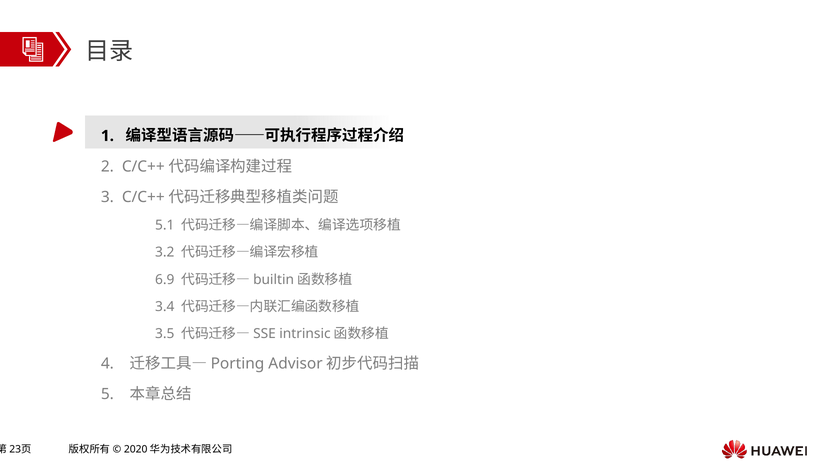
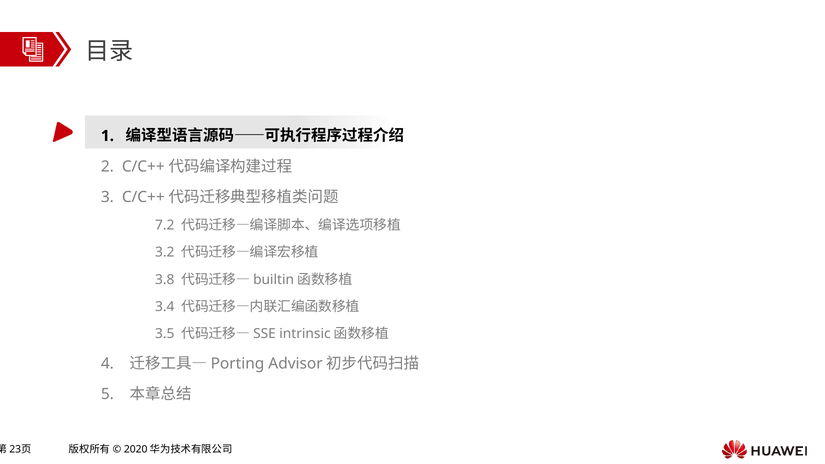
5.1: 5.1 -> 7.2 (165, 225)
6.9: 6.9 -> 3.8 (165, 280)
